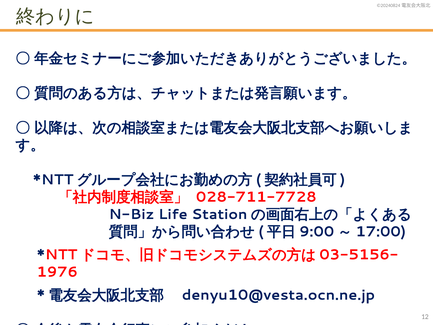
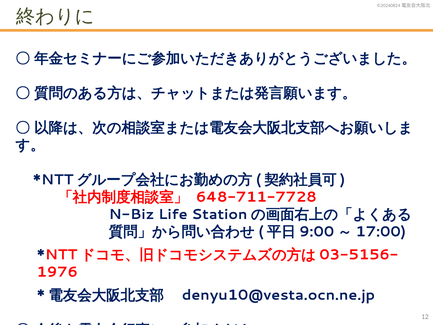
028-711-7728: 028-711-7728 -> 648-711-7728 (256, 197)
